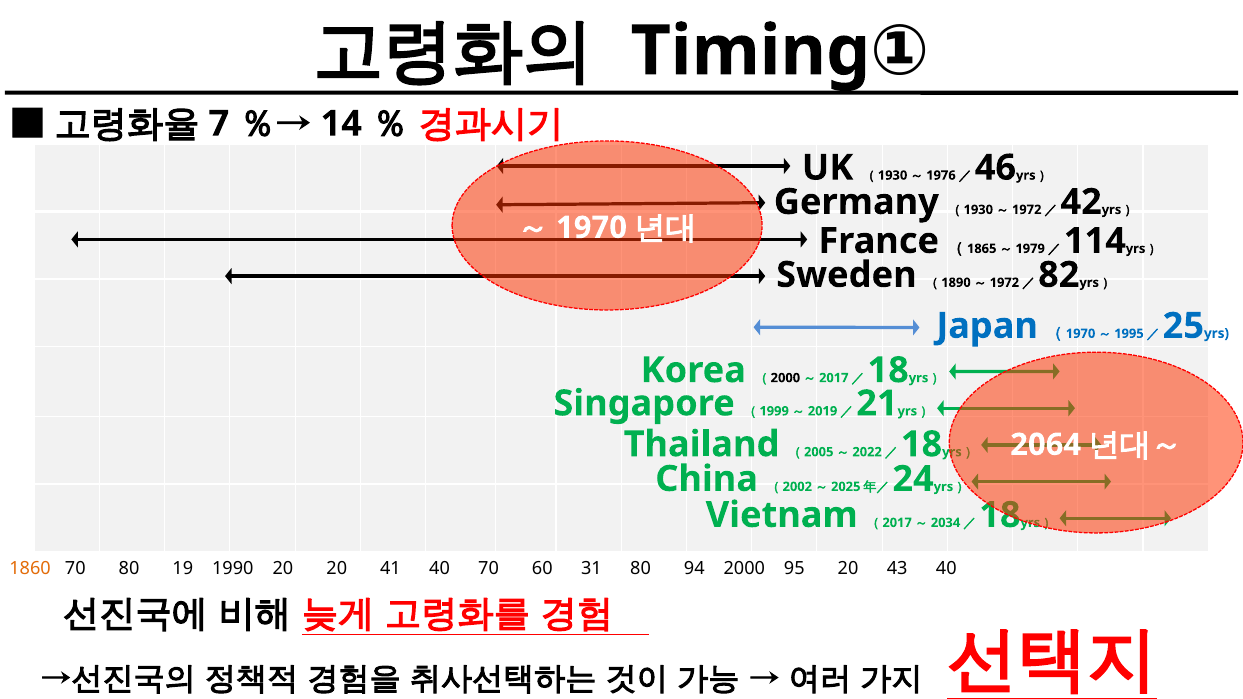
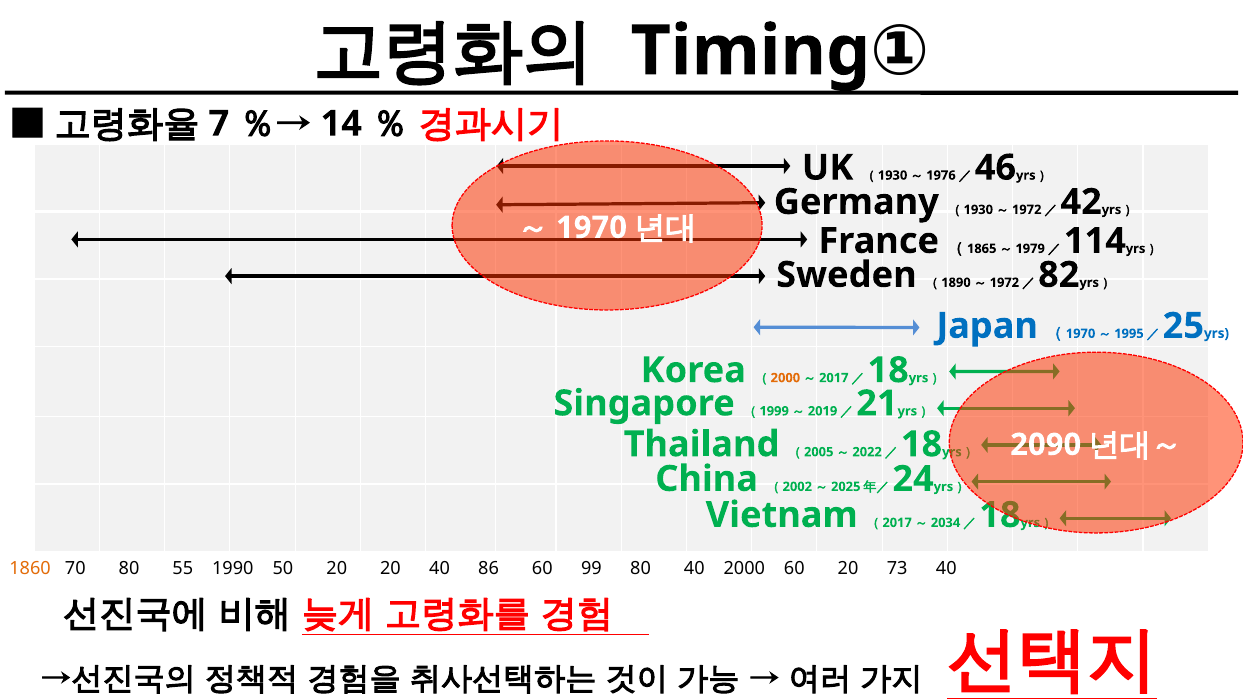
2000 colour: black -> orange (785, 378)
2064: 2064 -> 2090 (1046, 445)
19: 19 -> 55 (183, 569)
1990 20: 20 -> 50 (283, 569)
20 41: 41 -> 20 (391, 569)
40 70: 70 -> 86 (489, 569)
31: 31 -> 99 (591, 569)
80 94: 94 -> 40 (694, 569)
2000 95: 95 -> 60 (794, 569)
43: 43 -> 73 (897, 569)
